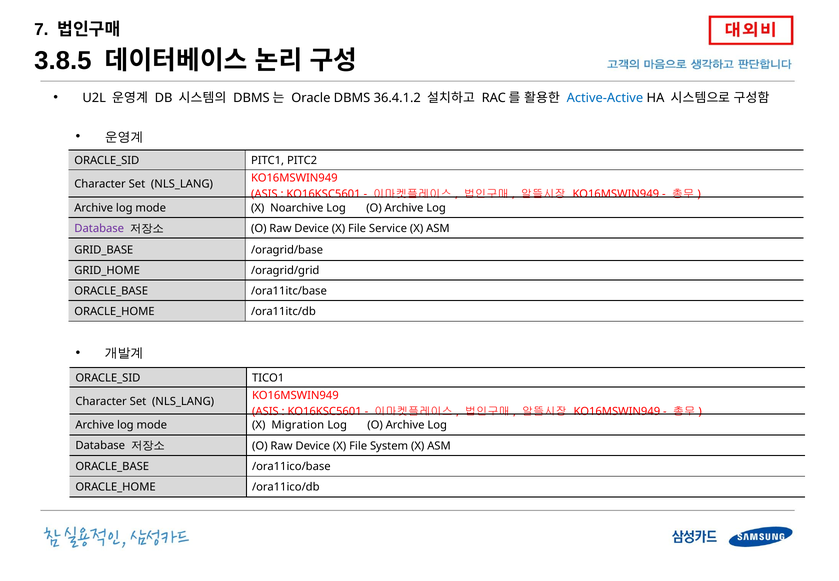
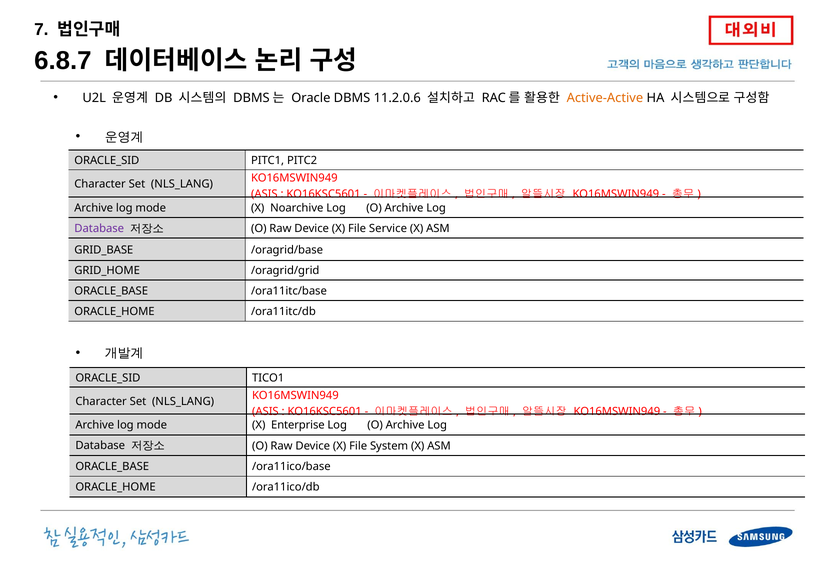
3.8.5: 3.8.5 -> 6.8.7 (63, 61)
36.4.1.2: 36.4.1.2 -> 11.2.0.6 (397, 98)
Active-Active colour: blue -> orange (605, 98)
Migration: Migration -> Enterprise (298, 425)
